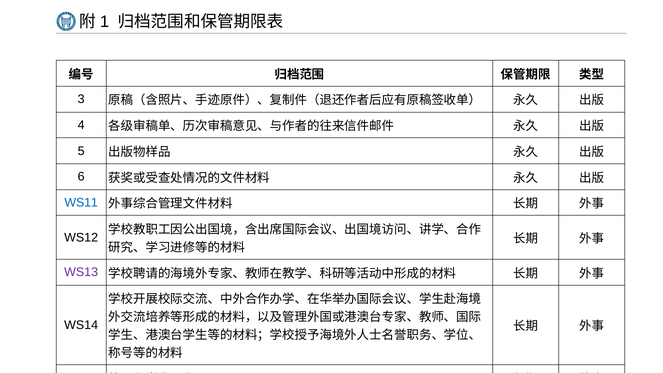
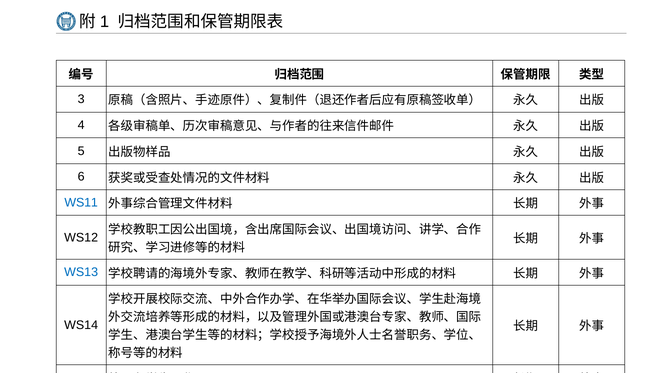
WS13 colour: purple -> blue (81, 272)
